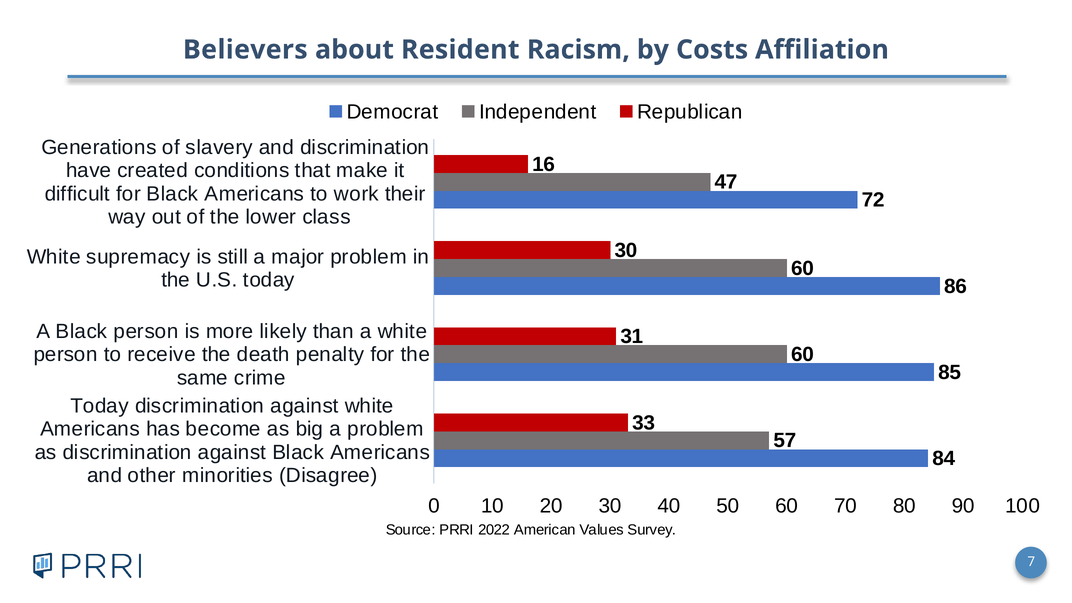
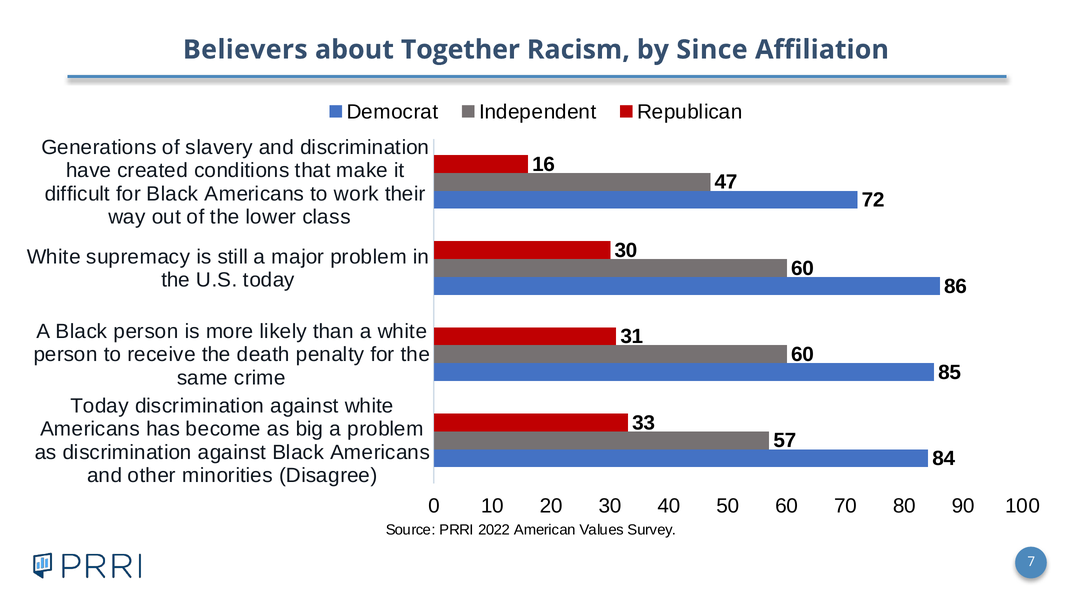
Resident: Resident -> Together (460, 50)
Costs: Costs -> Since (712, 50)
